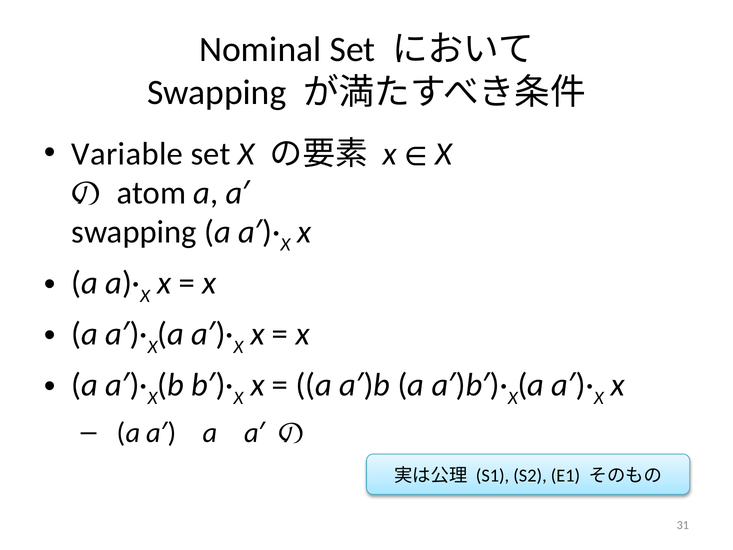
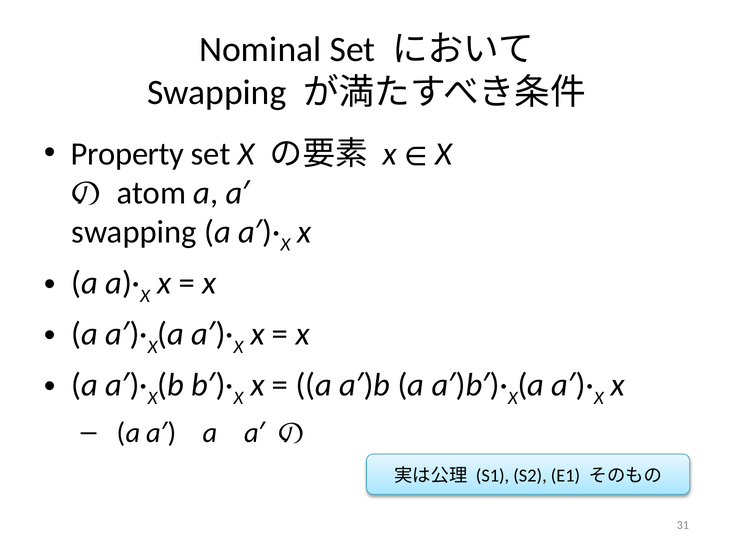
Variable: Variable -> Property (128, 154)
